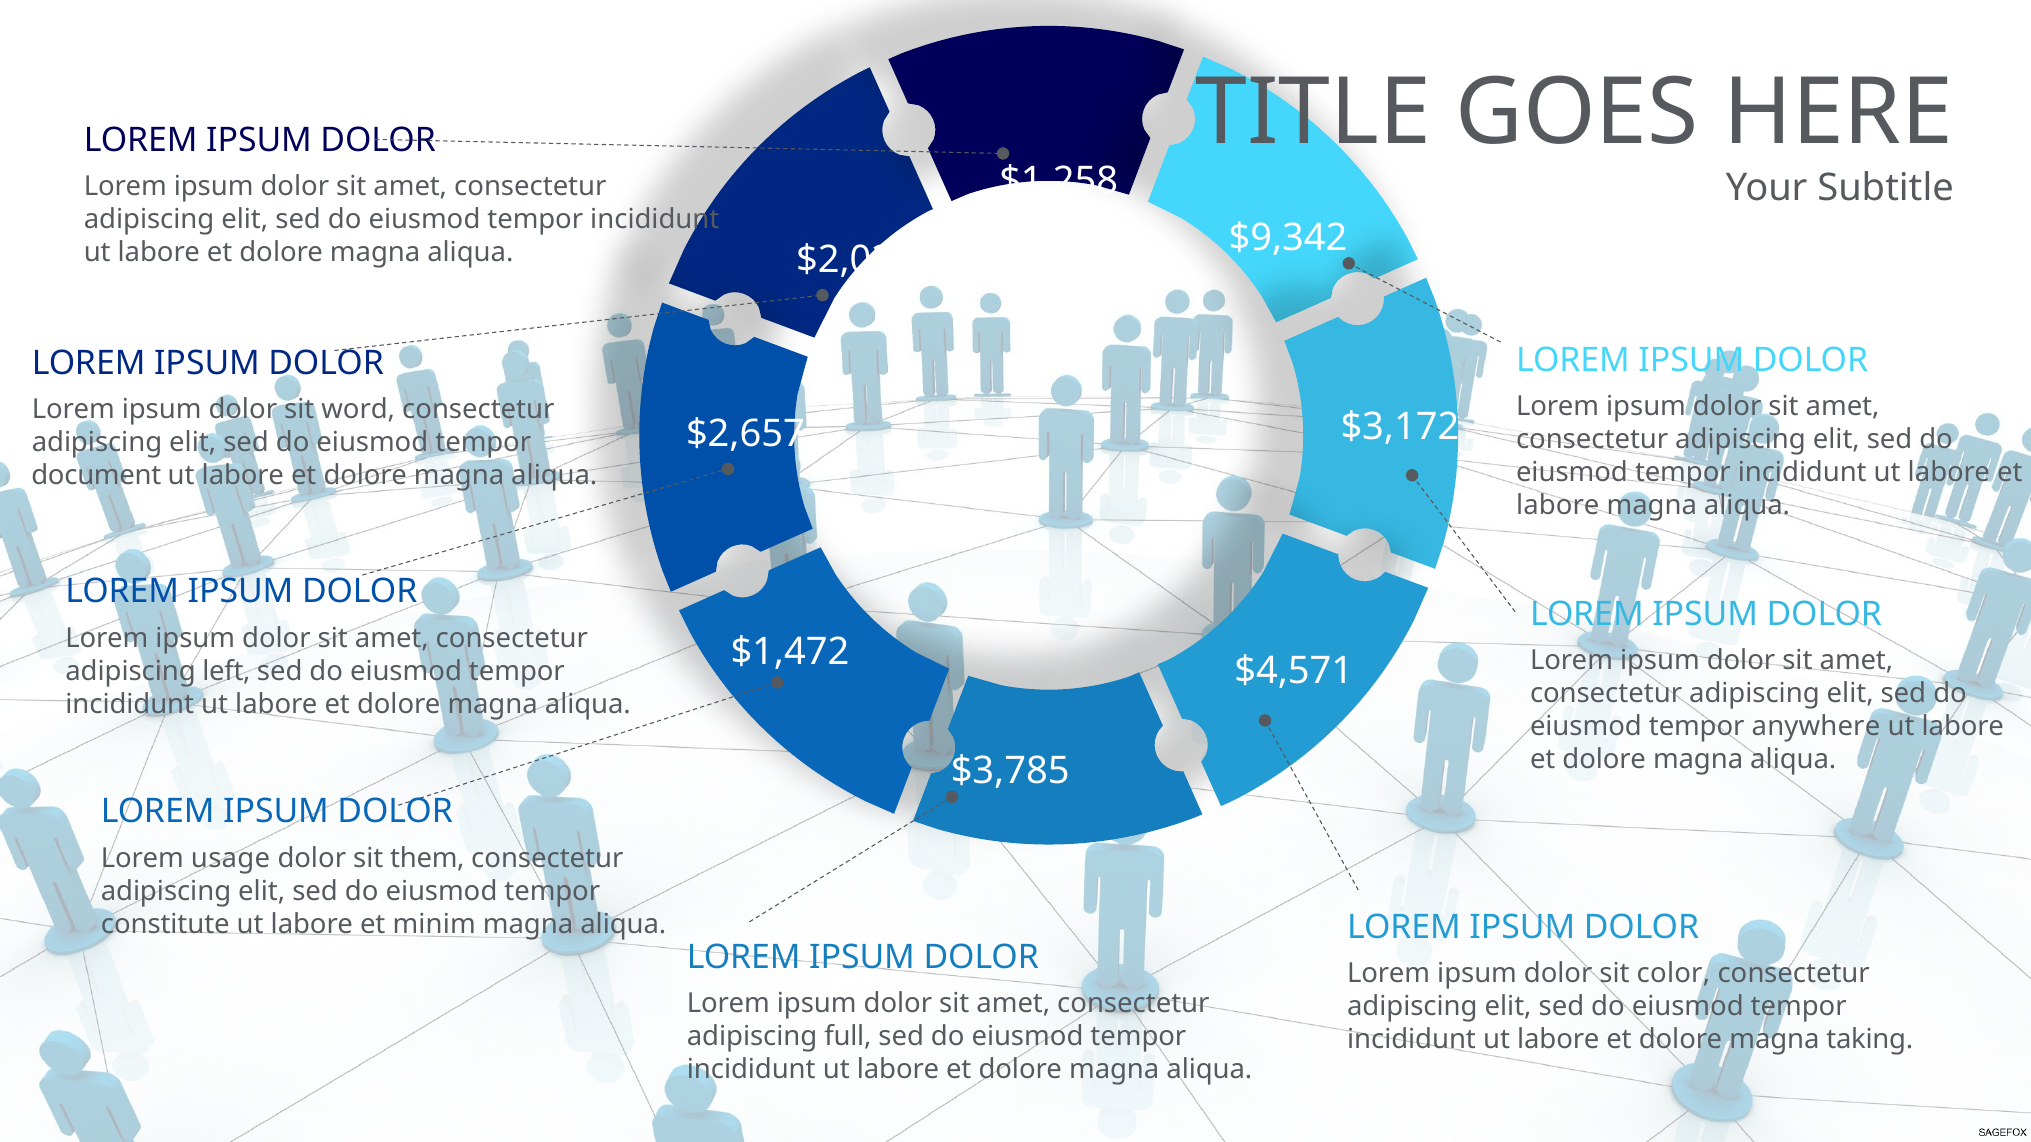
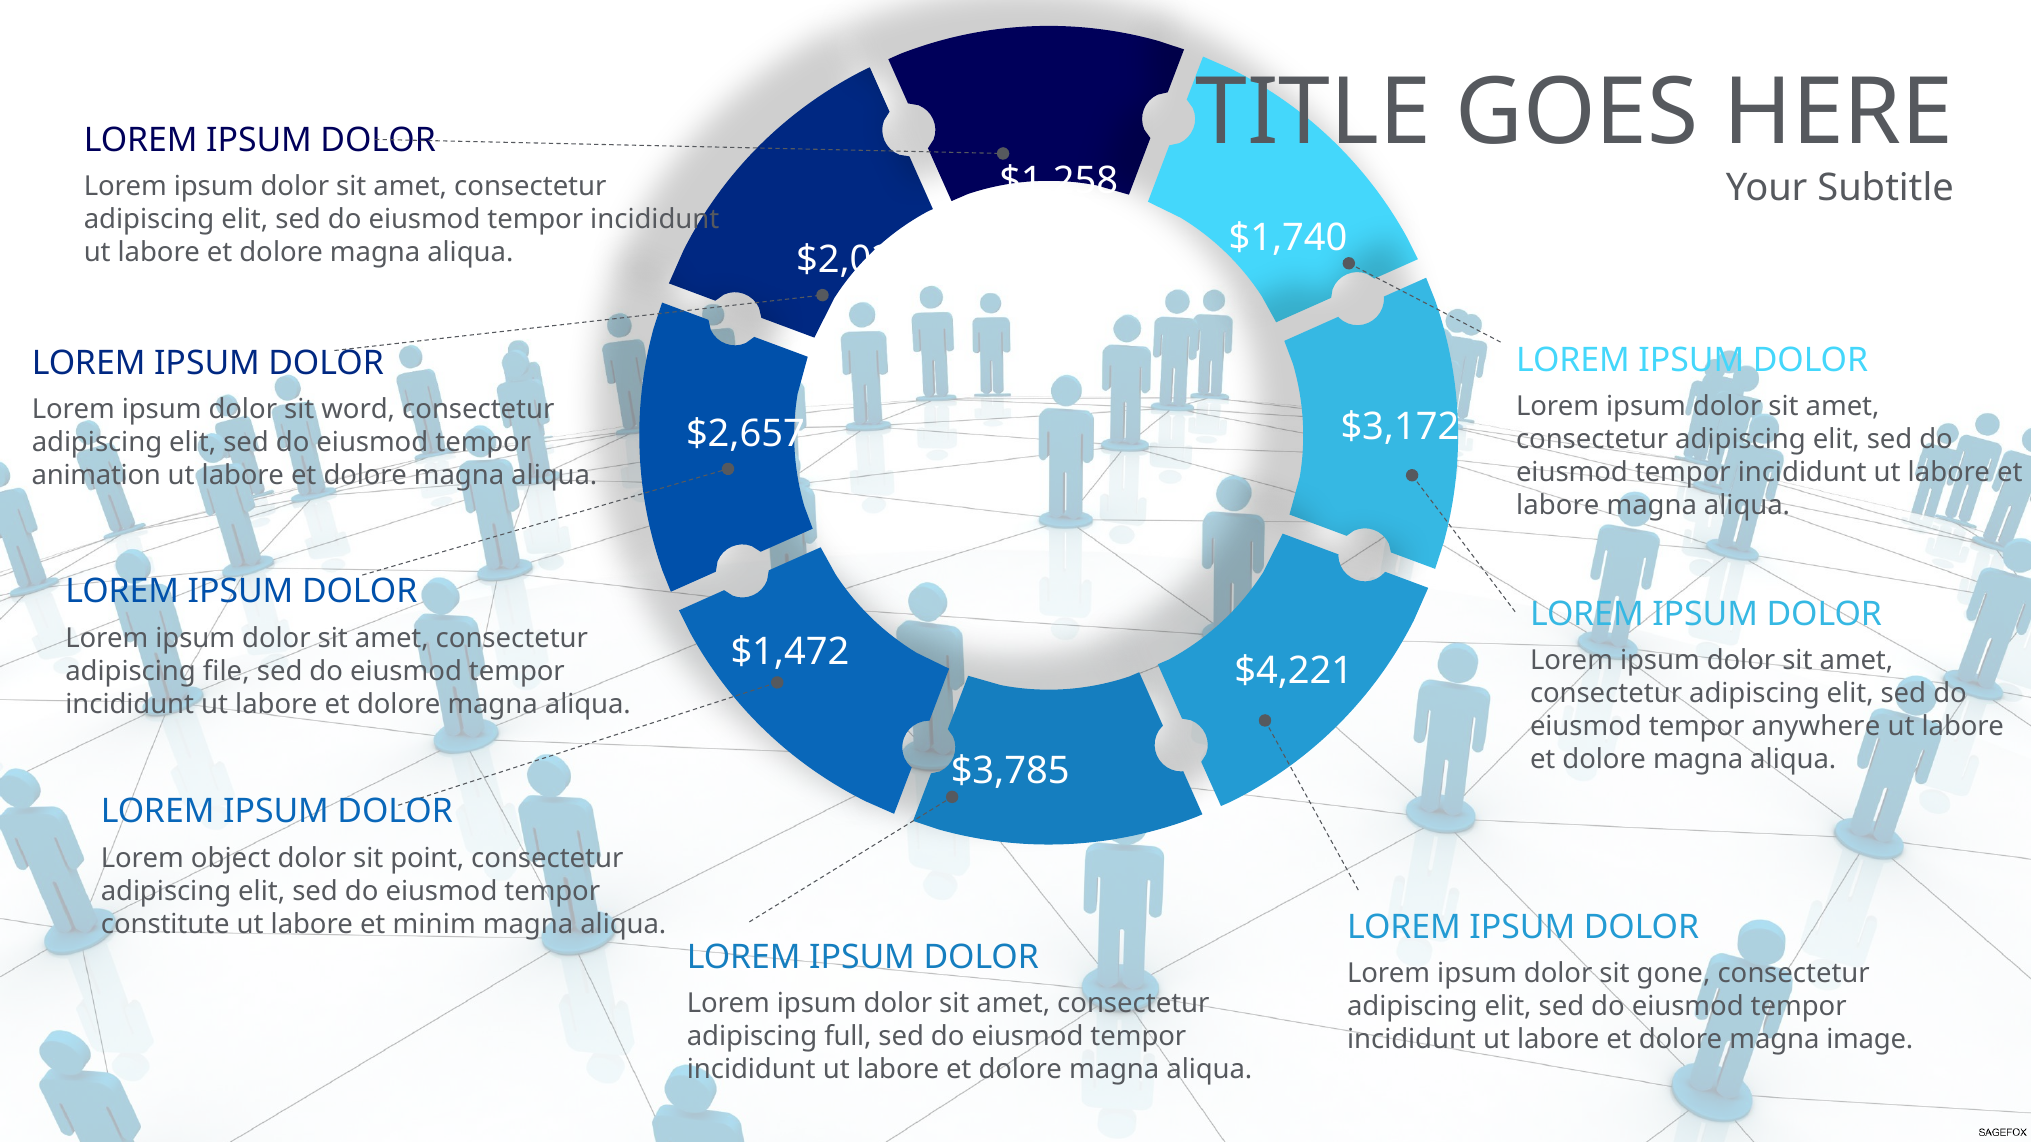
$9,342: $9,342 -> $1,740 (1288, 238)
document: document -> animation (96, 476)
$4,571: $4,571 -> $4,221 (1294, 671)
left: left -> file (226, 671)
usage: usage -> object (231, 859)
them: them -> point (427, 859)
color: color -> gone (1674, 974)
taking: taking -> image (1870, 1040)
